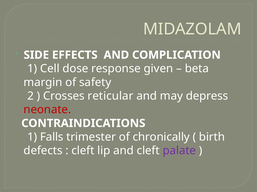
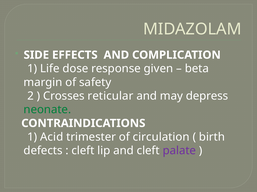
Cell: Cell -> Life (50, 69)
neonate colour: red -> green (47, 110)
Falls: Falls -> Acid (52, 137)
chronically: chronically -> circulation (161, 137)
